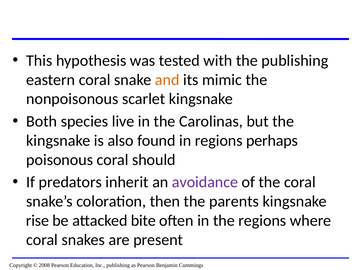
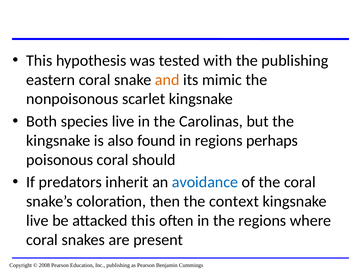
avoidance colour: purple -> blue (205, 183)
parents: parents -> context (234, 202)
rise: rise -> live (37, 221)
attacked bite: bite -> this (143, 221)
